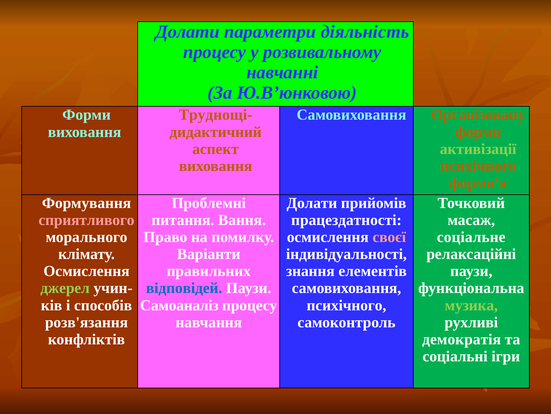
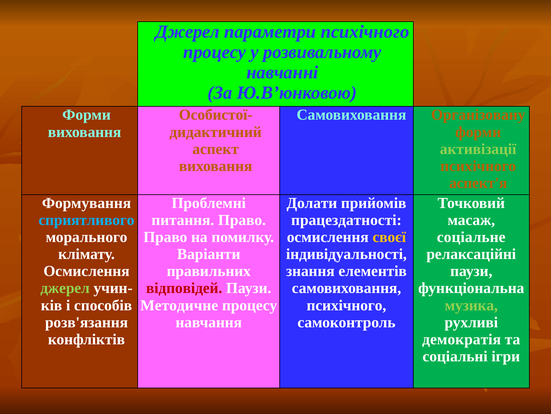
Долати: Долати -> Джерел (188, 32)
параметри діяльність: діяльність -> психічного (365, 32)
Труднощі-: Труднощі- -> Особистої- (216, 115)
форми'я: форми'я -> аспект'я (478, 183)
сприятливого colour: pink -> light blue (86, 220)
питання Вання: Вання -> Право (242, 220)
своєї colour: pink -> yellow (389, 237)
відповідей colour: blue -> red (184, 288)
Самоаналіз: Самоаналіз -> Методичне (179, 305)
